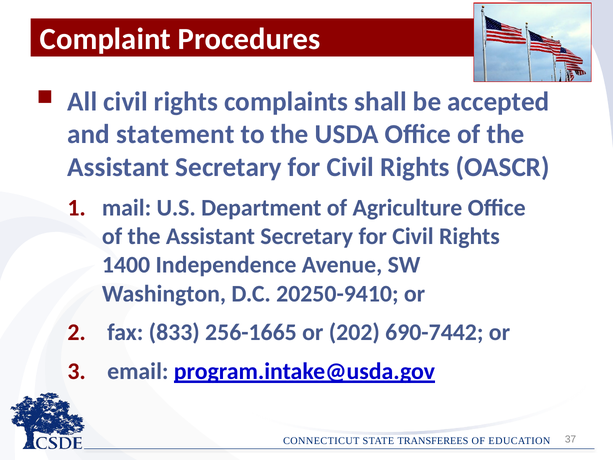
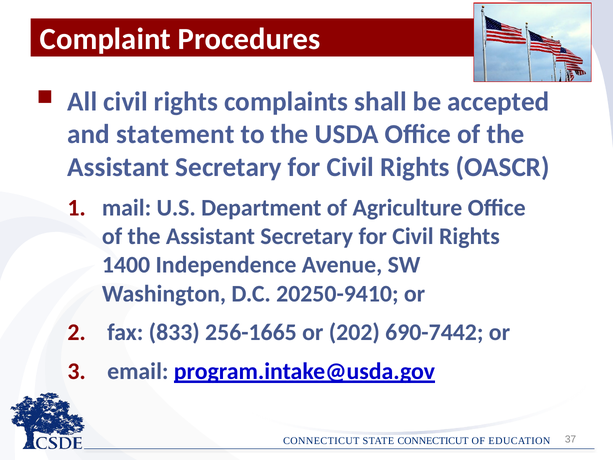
TRANSFEREES: TRANSFEREES -> CONNECTICUT (433, 441)
